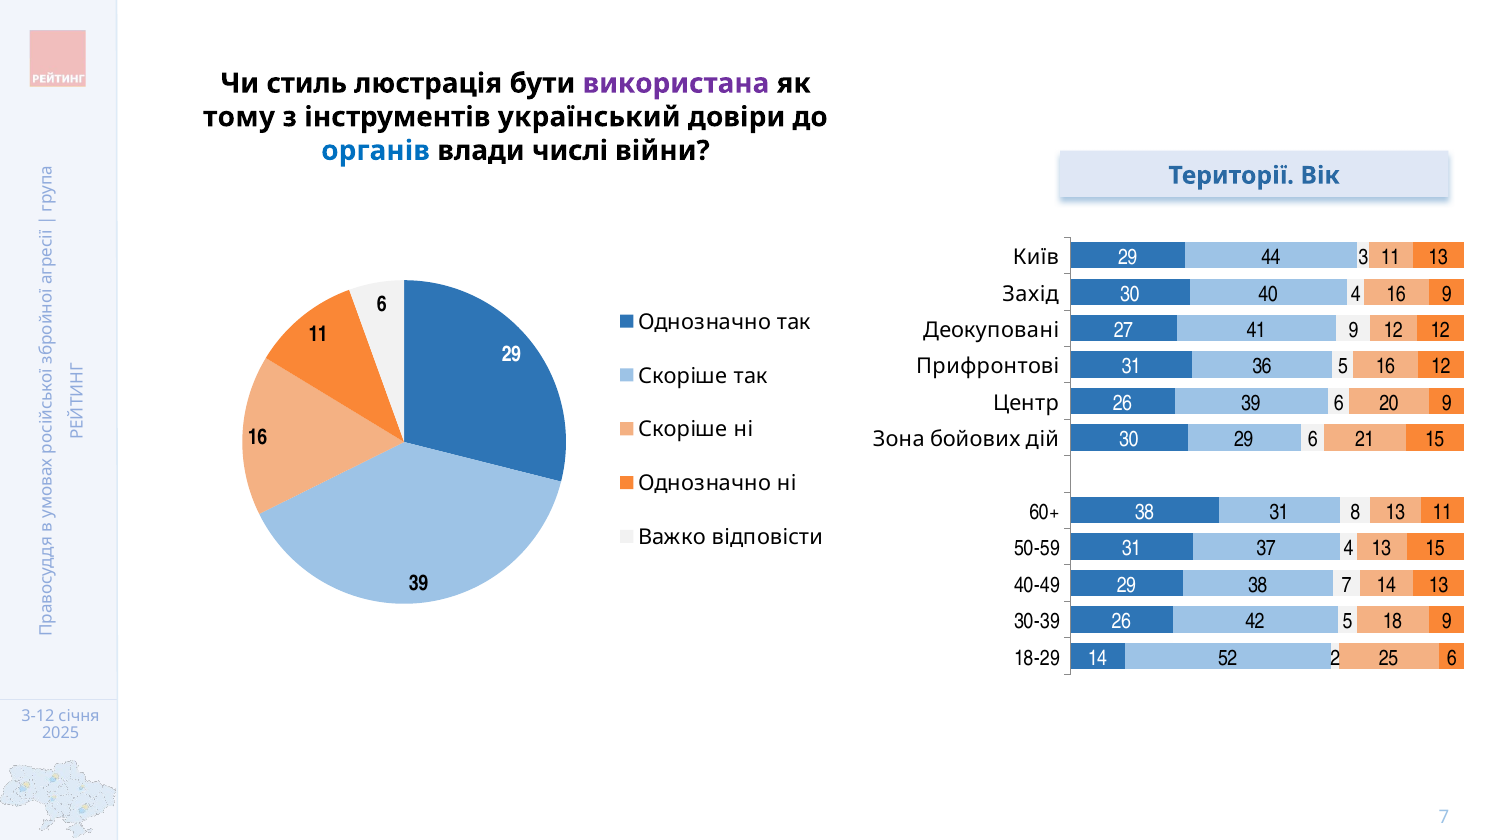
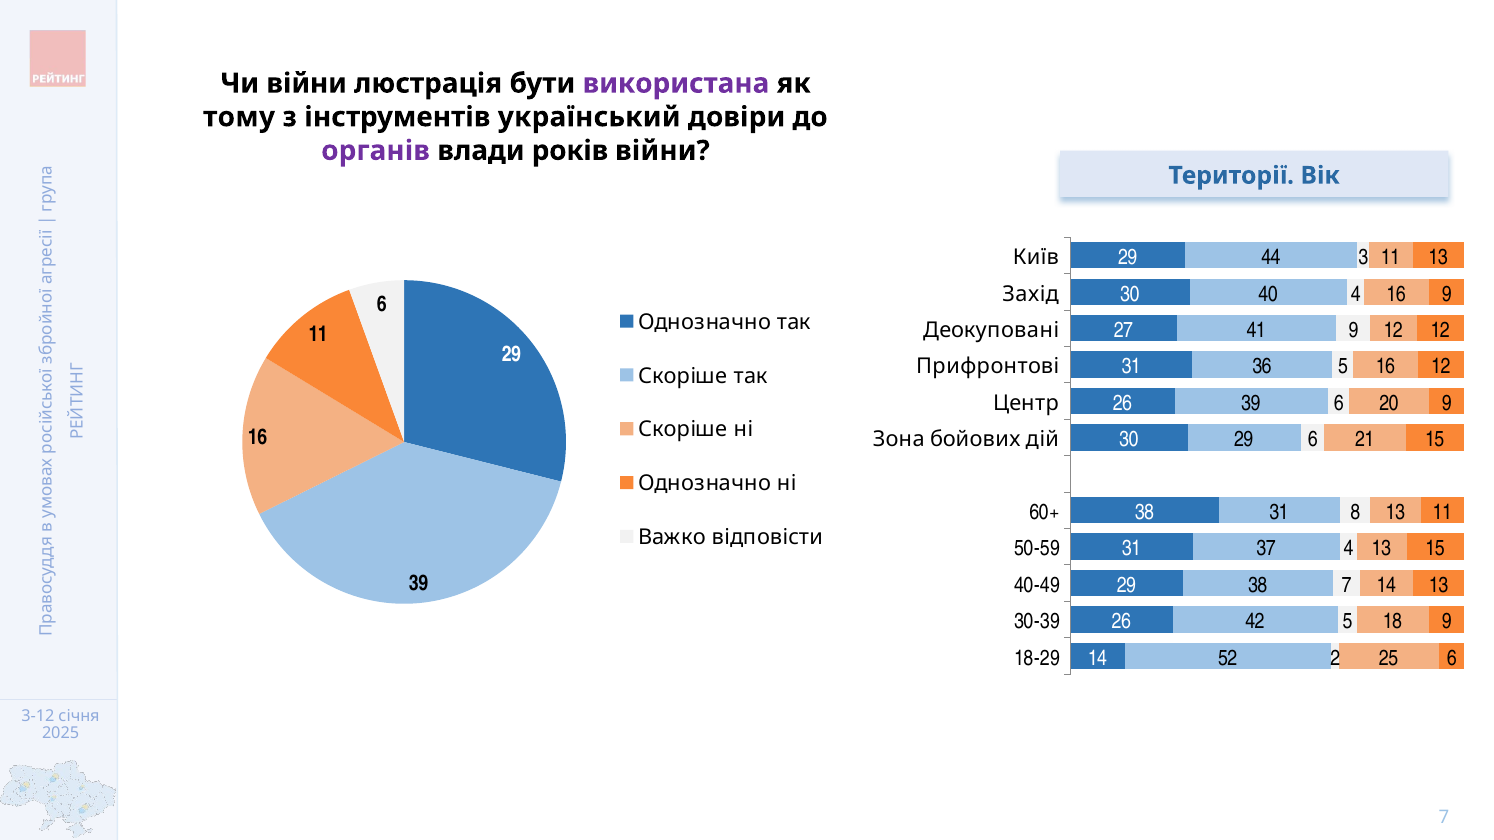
Чи стиль: стиль -> війни (307, 83)
органів colour: blue -> purple (376, 151)
числі: числі -> років (570, 151)
